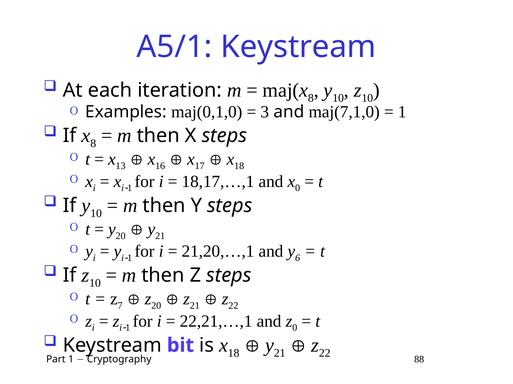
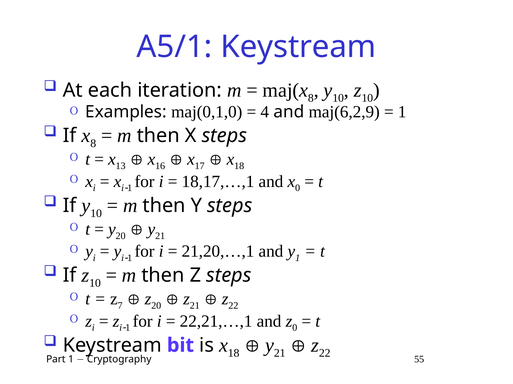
3: 3 -> 4 (265, 112)
maj(7,1,0: maj(7,1,0 -> maj(6,2,9 (344, 112)
y 6: 6 -> 1 (298, 258)
88: 88 -> 55 (419, 360)
